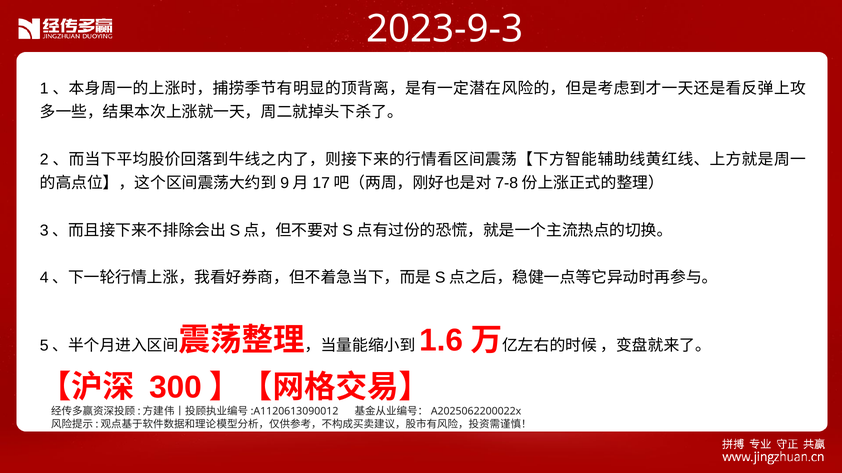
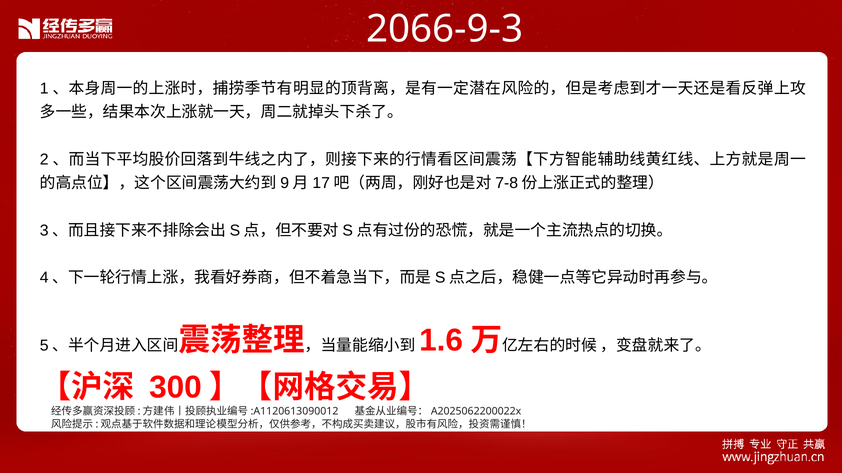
2023-9-3: 2023-9-3 -> 2066-9-3 (445, 29)
